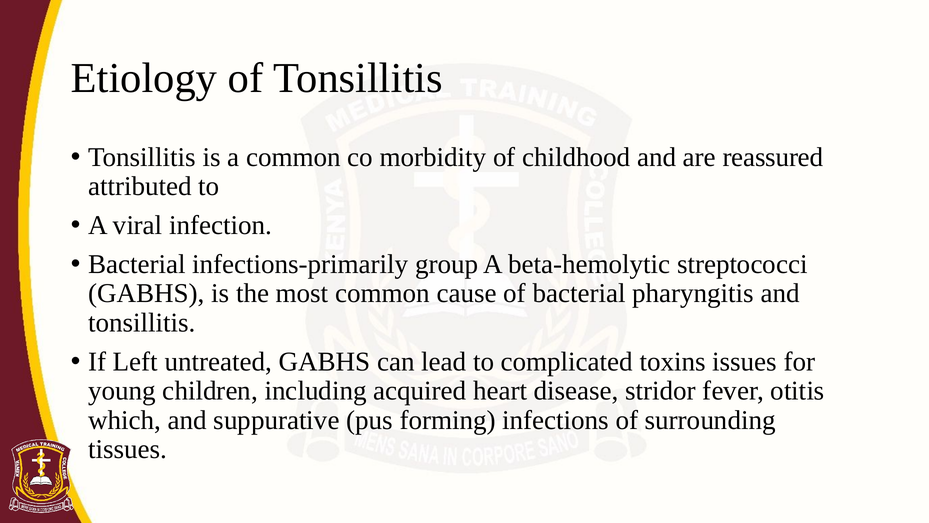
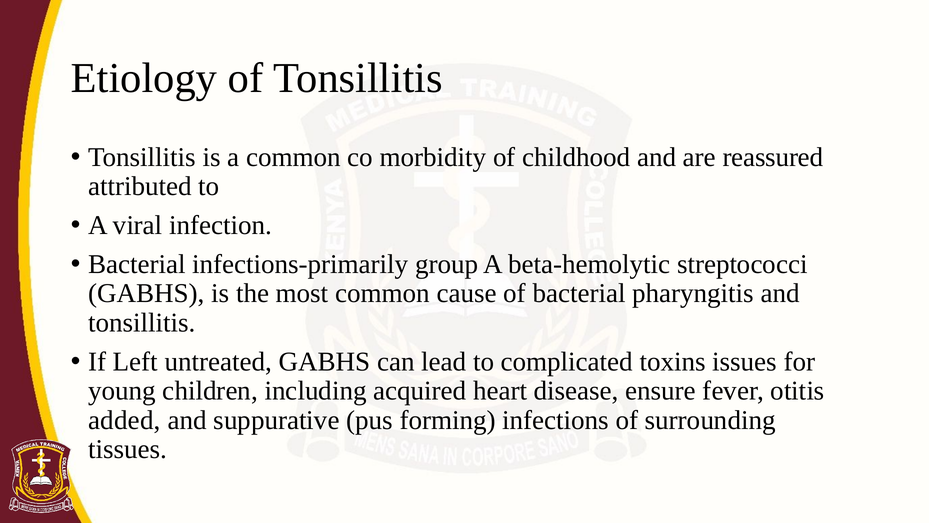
stridor: stridor -> ensure (661, 391)
which: which -> added (124, 420)
